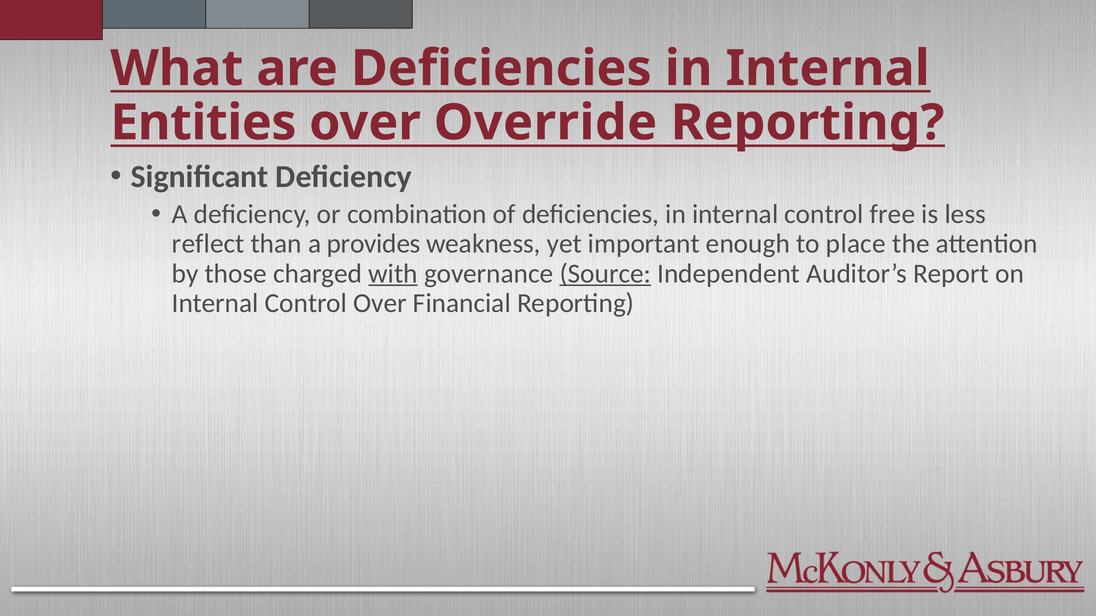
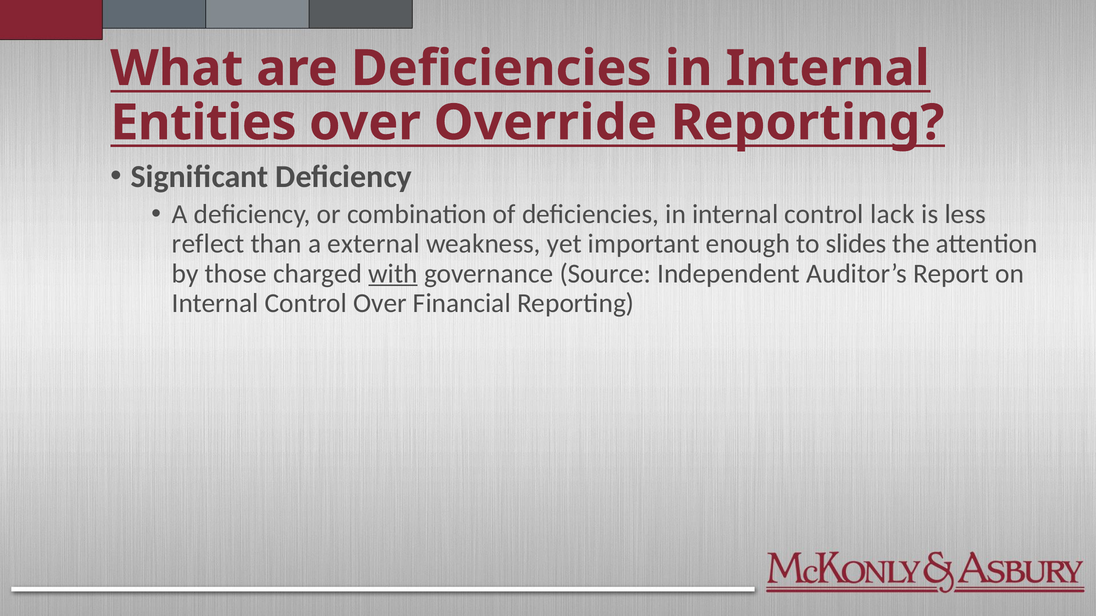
free: free -> lack (892, 215)
provides: provides -> external (374, 244)
place: place -> slides (856, 244)
Source underline: present -> none (605, 274)
